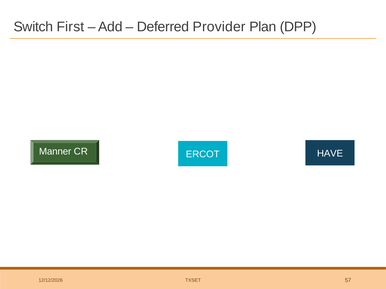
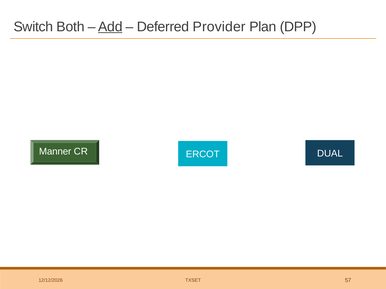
First: First -> Both (71, 27)
Add underline: none -> present (110, 27)
HAVE: HAVE -> DUAL (330, 154)
